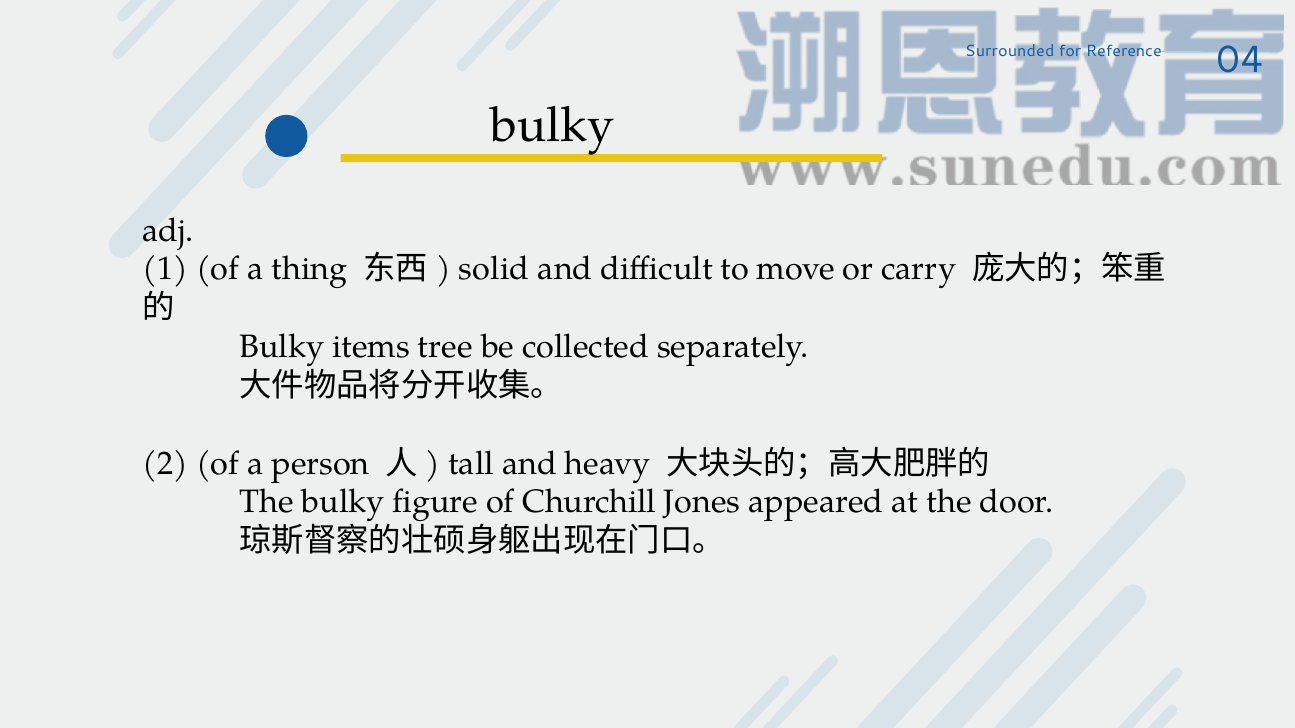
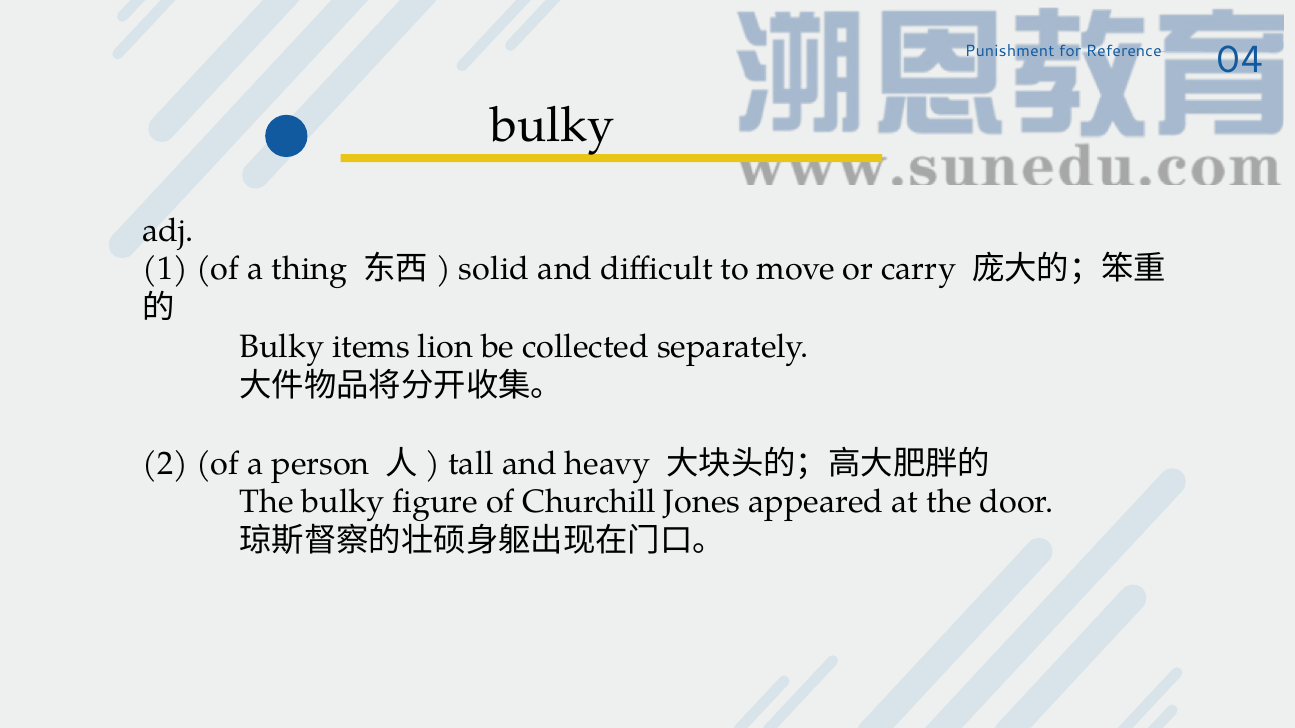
Surrounded: Surrounded -> Punishment (1010, 51)
tree: tree -> lion (445, 347)
